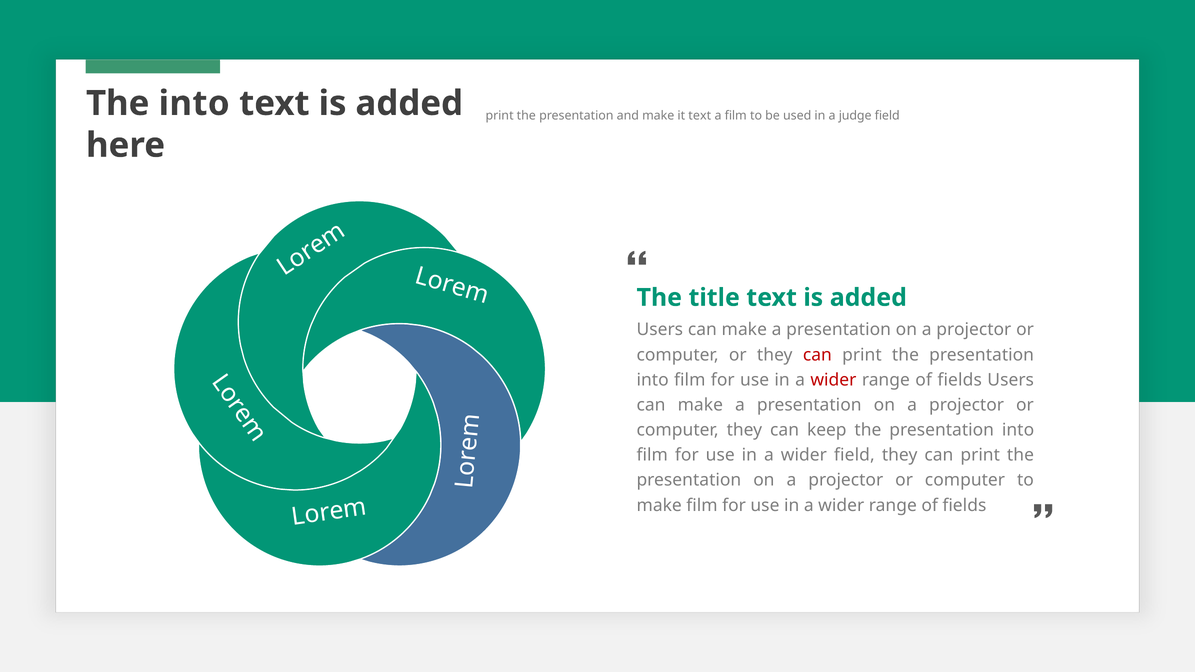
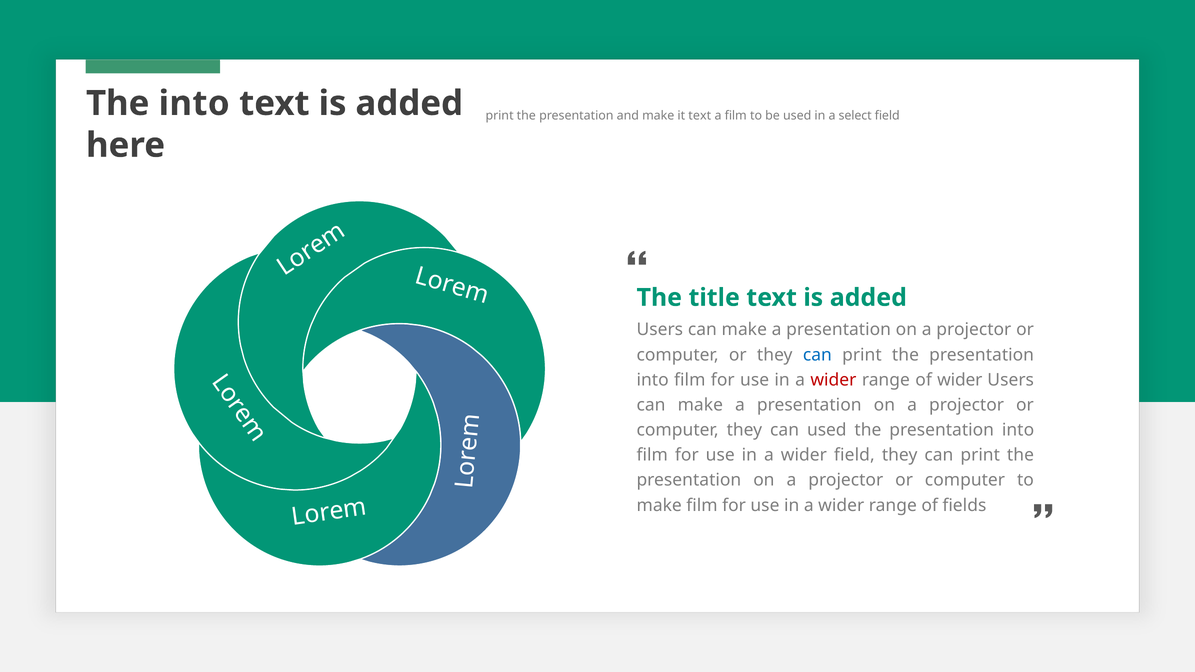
judge: judge -> select (855, 116)
can colour: red -> blue (817, 355)
fields: fields -> wider (960, 380)
can keep: keep -> used (827, 430)
